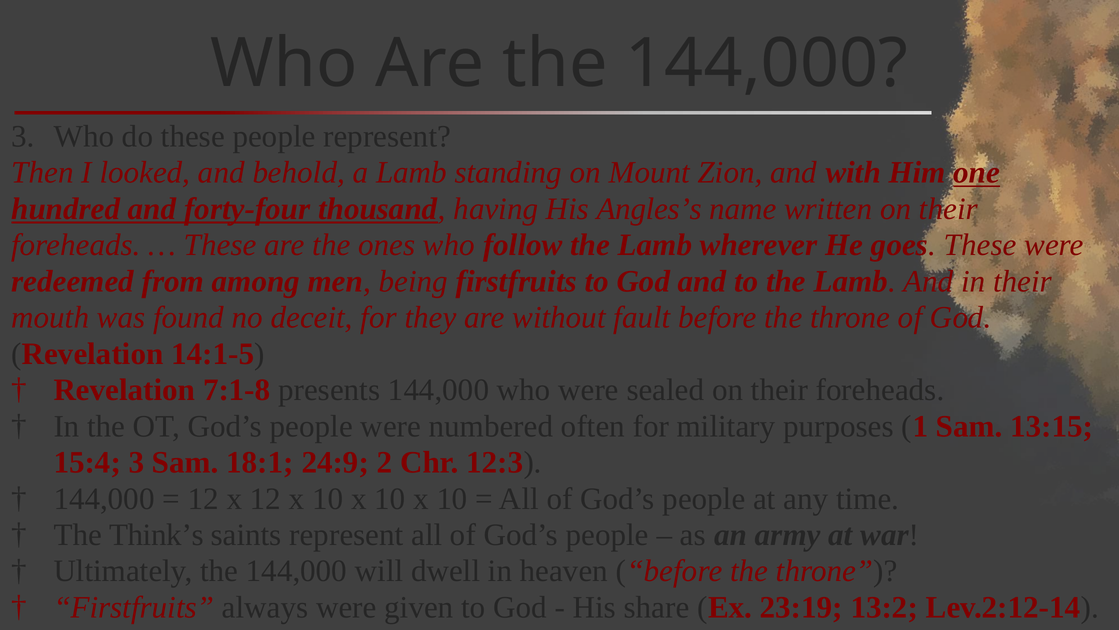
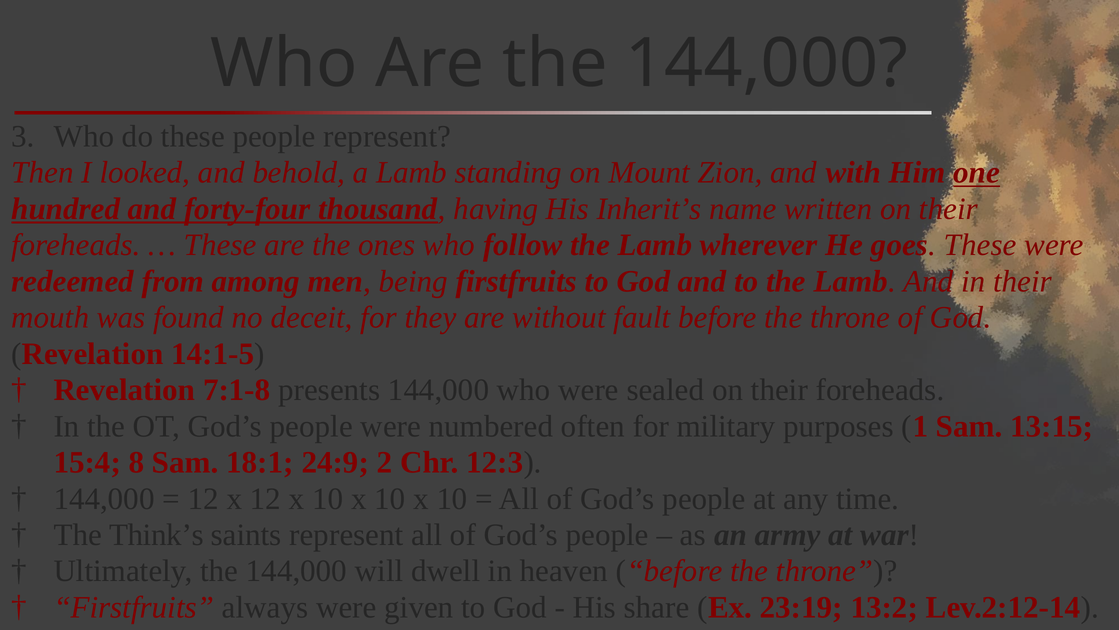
Angles’s: Angles’s -> Inherit’s (649, 209)
15:4 3: 3 -> 8 (136, 462)
